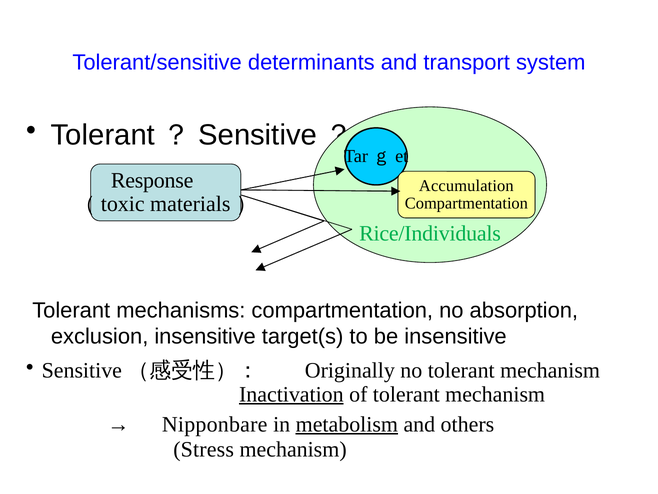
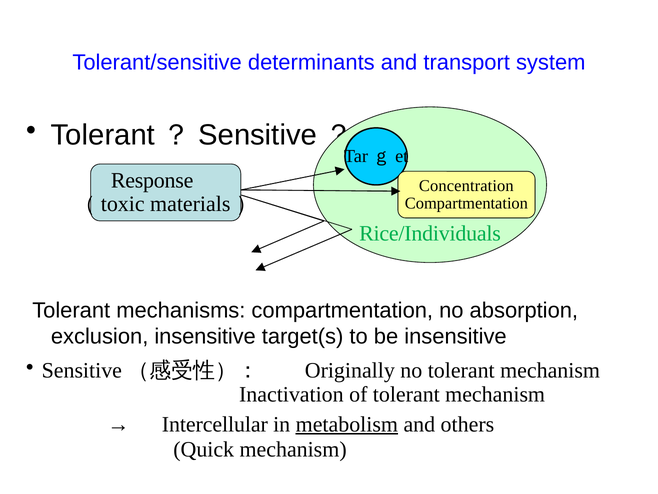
Accumulation: Accumulation -> Concentration (466, 185)
Inactivation underline: present -> none (291, 394)
Nipponbare: Nipponbare -> Intercellular (215, 424)
Stress: Stress -> Quick (204, 449)
